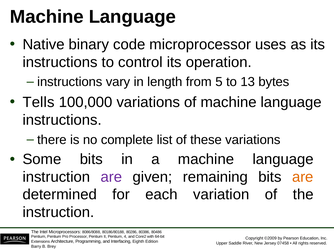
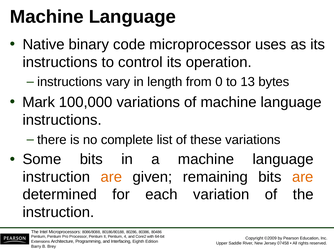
5: 5 -> 0 (219, 82)
Tells: Tells -> Mark (39, 102)
are colour: purple -> orange (111, 177)
